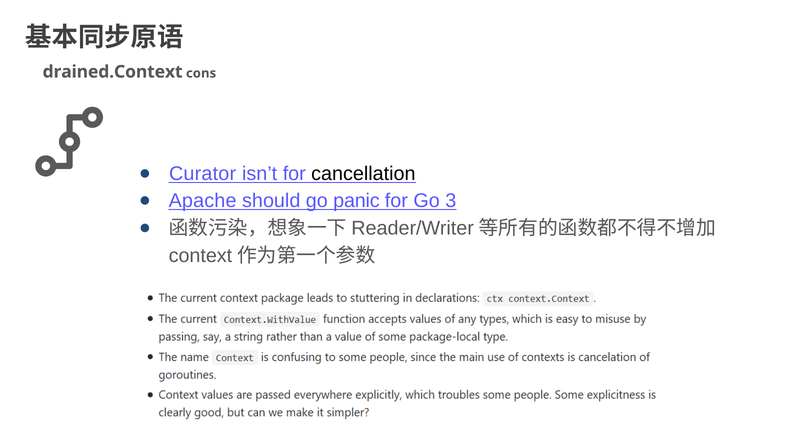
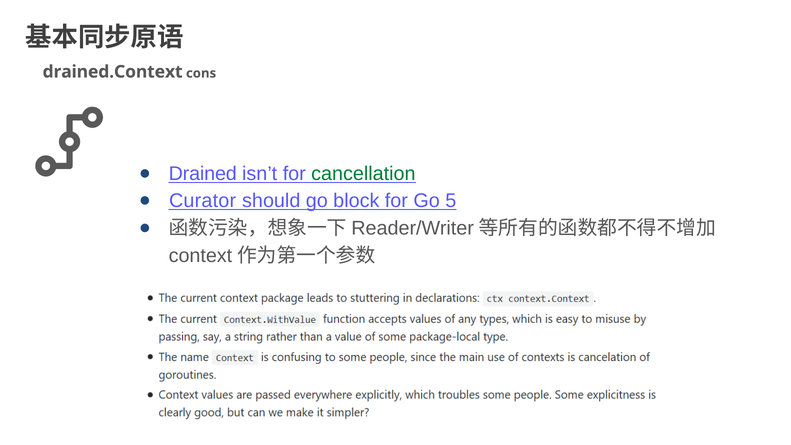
Curator: Curator -> Drained (203, 174)
cancellation colour: black -> green (363, 174)
Apache: Apache -> Curator (203, 201)
panic: panic -> block (356, 201)
3: 3 -> 5 (451, 201)
